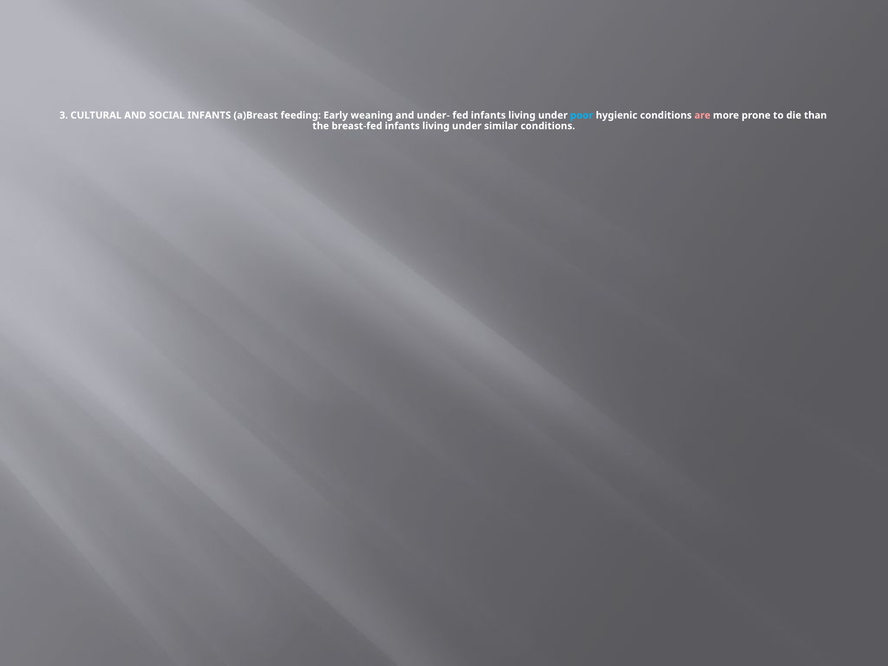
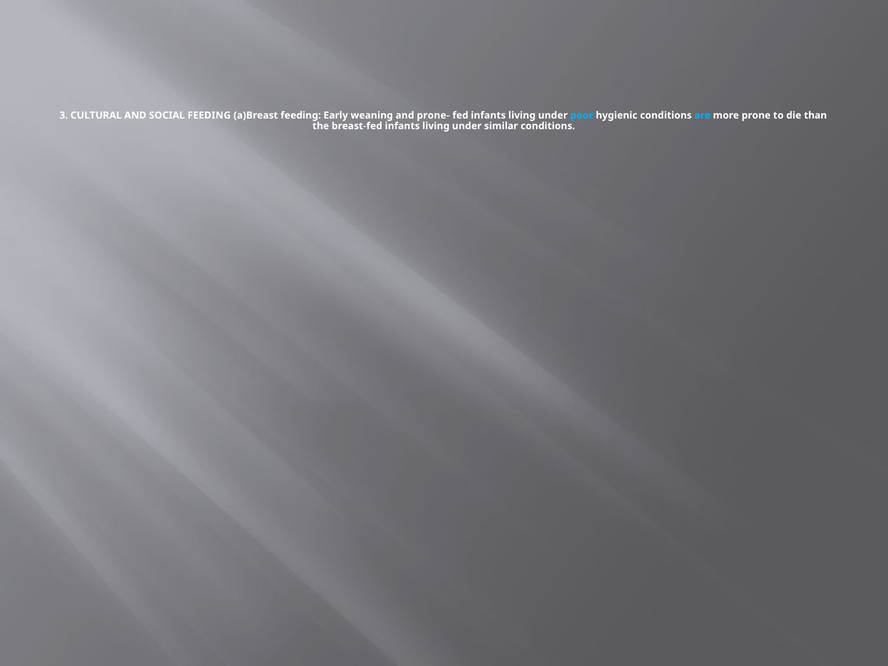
SOCIAL INFANTS: INFANTS -> FEEDING (209, 115)
under-: under- -> prone- (433, 115)
are colour: pink -> light blue (702, 115)
